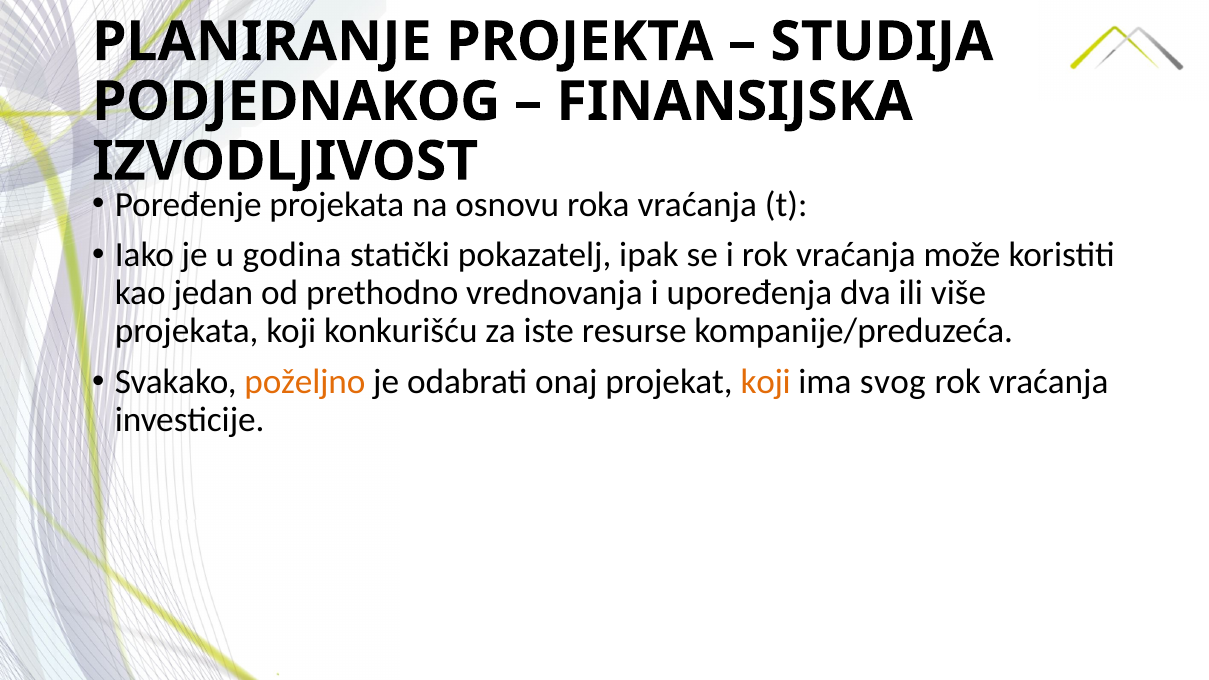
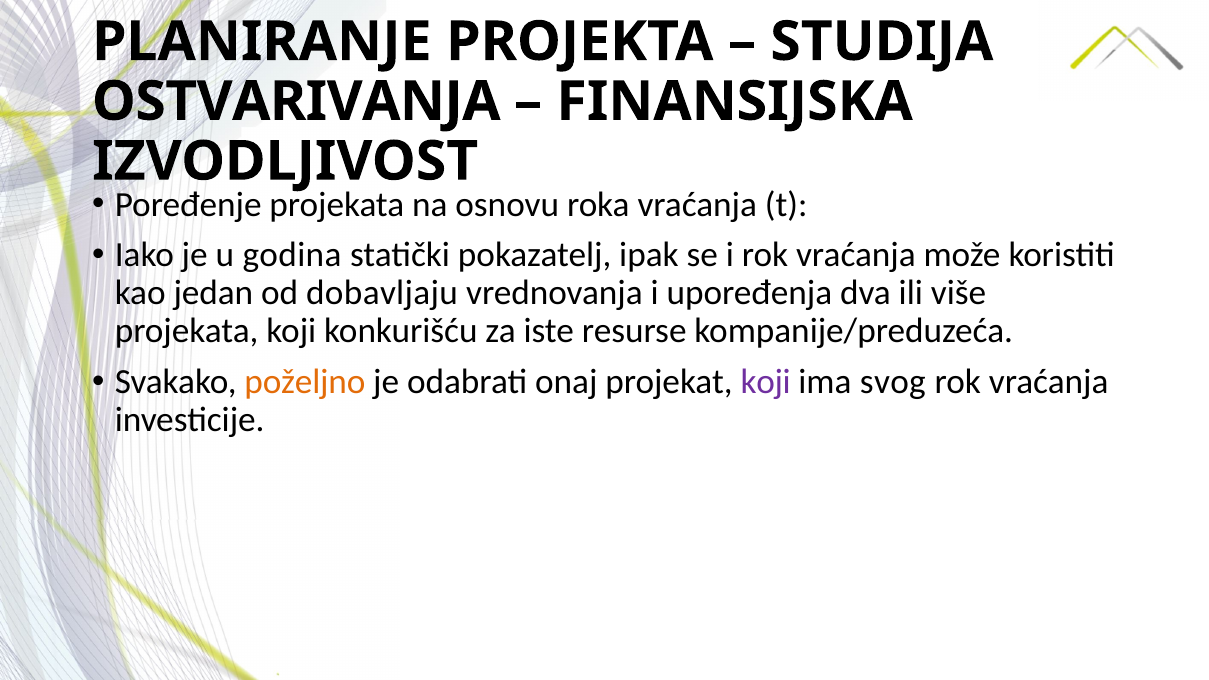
PODJEDNAKOG: PODJEDNAKOG -> OSTVARIVANJA (296, 102)
prethodno: prethodno -> dobavljaju (382, 293)
koji colour: orange -> purple (766, 382)
